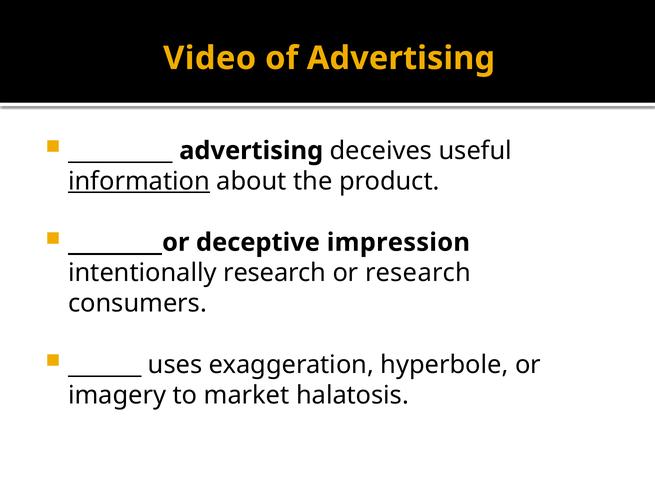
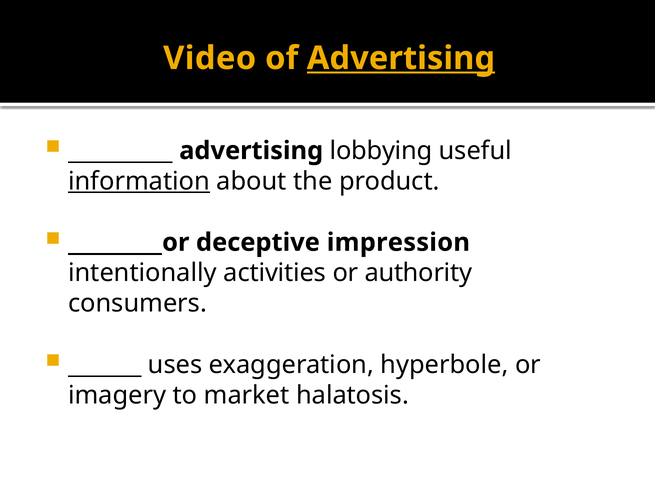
Advertising underline: none -> present (401, 58)
deceives: deceives -> lobbying (381, 151)
intentionally research: research -> activities (275, 273)
or research: research -> authority (418, 273)
